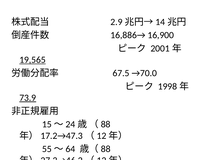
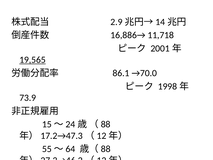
16,900: 16,900 -> 11,718 (161, 35)
67.5: 67.5 -> 86.1 (121, 73)
73.9 underline: present -> none (28, 98)
